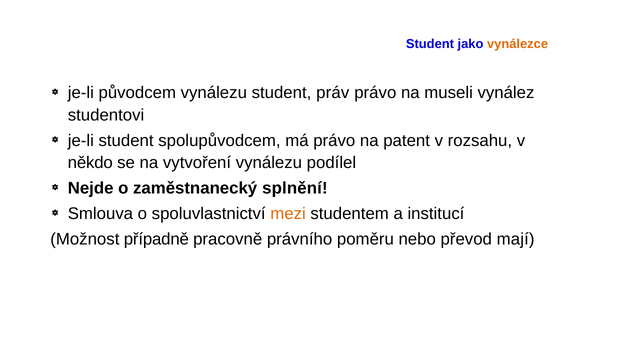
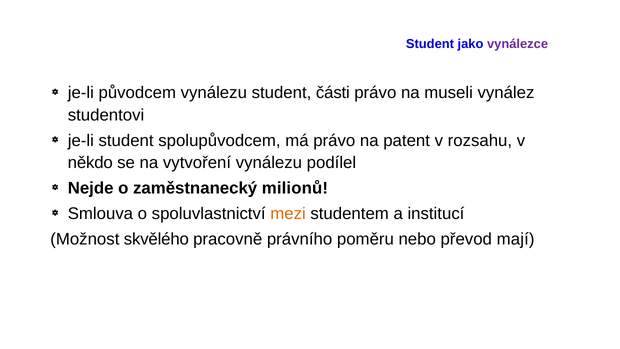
vynálezce colour: orange -> purple (518, 44)
práv: práv -> části (333, 93)
splnění: splnění -> milionů (295, 188)
případně: případně -> skvělého (156, 239)
